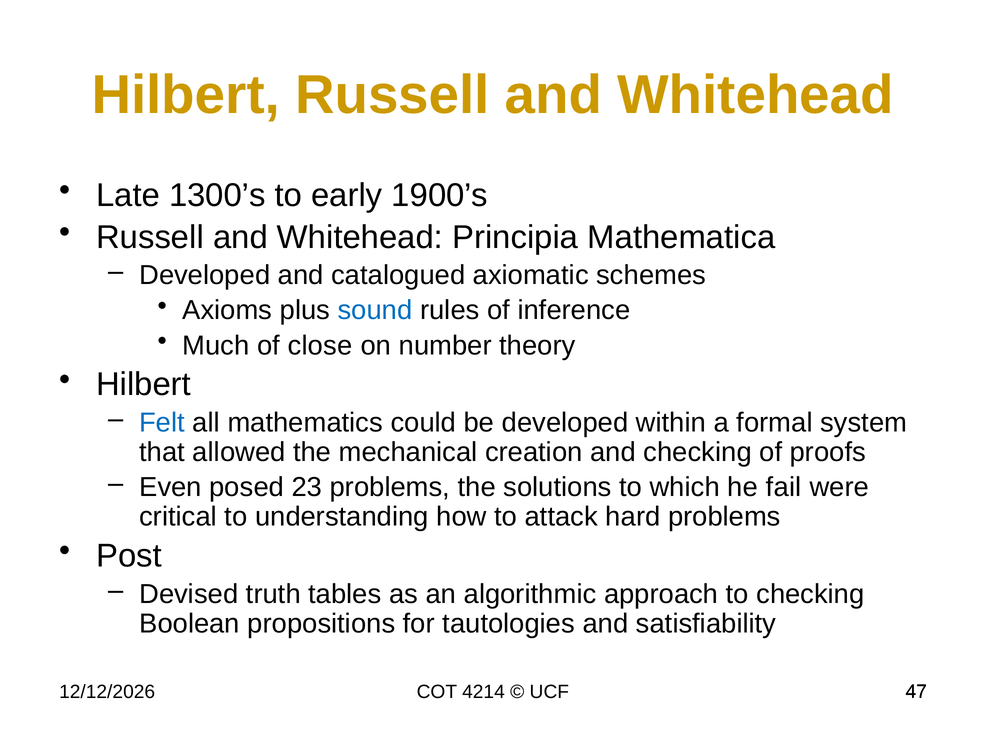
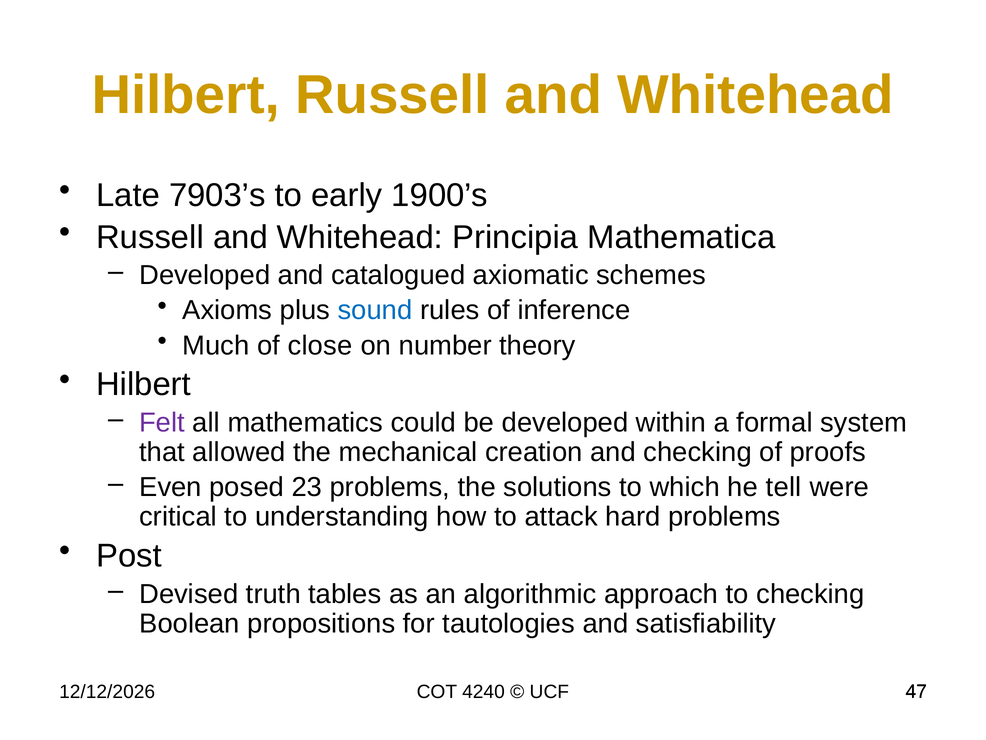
1300’s: 1300’s -> 7903’s (217, 195)
Felt colour: blue -> purple (162, 422)
fail: fail -> tell (784, 487)
4214: 4214 -> 4240 (483, 691)
